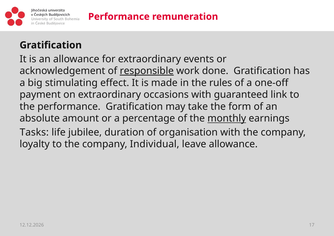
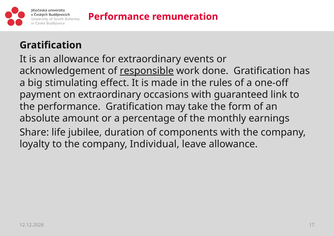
monthly underline: present -> none (227, 119)
Tasks: Tasks -> Share (34, 132)
organisation: organisation -> components (188, 132)
